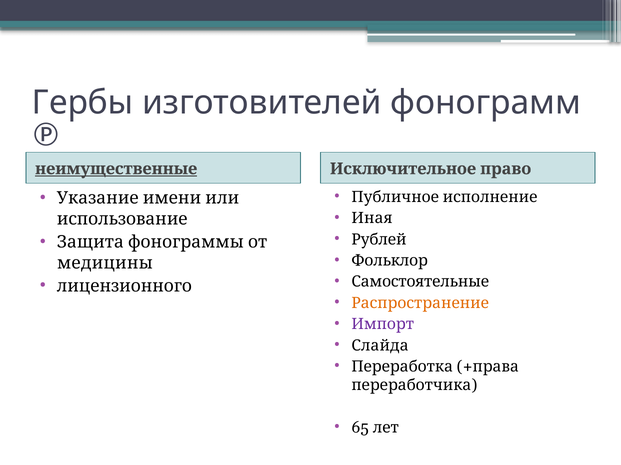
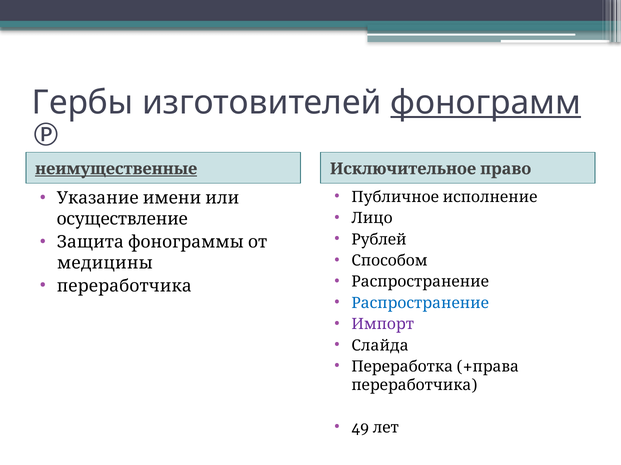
фонограмм underline: none -> present (486, 103)
Иная: Иная -> Лицо (372, 219)
использование: использование -> осуществление (122, 219)
Фольклор: Фольклор -> Способом (390, 261)
Самостоятельные: Самостоятельные -> Распространение (420, 282)
лицензионного: лицензионного -> переработчика (124, 287)
Распространение colour: orange -> blue (420, 304)
65: 65 -> 49 (360, 428)
